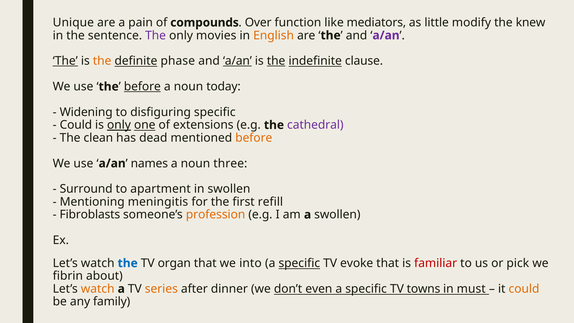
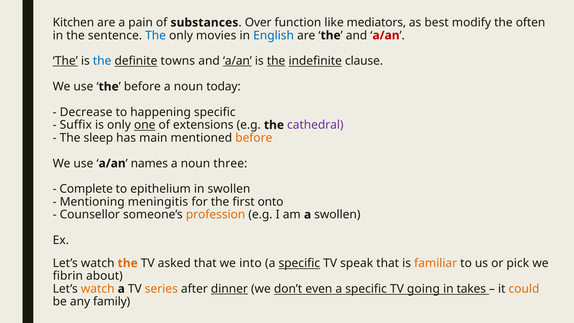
Unique: Unique -> Kitchen (73, 23)
compounds: compounds -> substances (204, 23)
little: little -> best (437, 23)
knew: knew -> often (531, 23)
The colour: purple -> blue (156, 35)
English colour: orange -> blue (274, 35)
a/an colour: purple -> red (386, 35)
the colour: orange -> blue (102, 61)
phase: phase -> towns (178, 61)
before underline: present -> none (142, 87)
Widening: Widening -> Decrease (86, 112)
disfiguring: disfiguring -> happening (161, 112)
Could: Could -> Suffix (76, 125)
only underline: present -> none (119, 125)
clean: clean -> sleep (98, 138)
dead: dead -> main (153, 138)
Surround: Surround -> Complete (86, 189)
apartment: apartment -> epithelium (161, 189)
refill: refill -> onto (271, 202)
Fibroblasts: Fibroblasts -> Counsellor (90, 215)
the colour: blue -> orange (128, 263)
organ: organ -> asked (174, 263)
evoke: evoke -> speak (357, 263)
familiar colour: red -> orange (436, 263)
dinner underline: none -> present (229, 289)
towns: towns -> going (423, 289)
must: must -> takes (471, 289)
